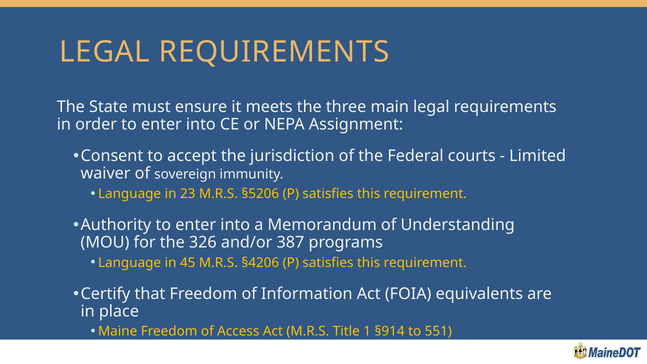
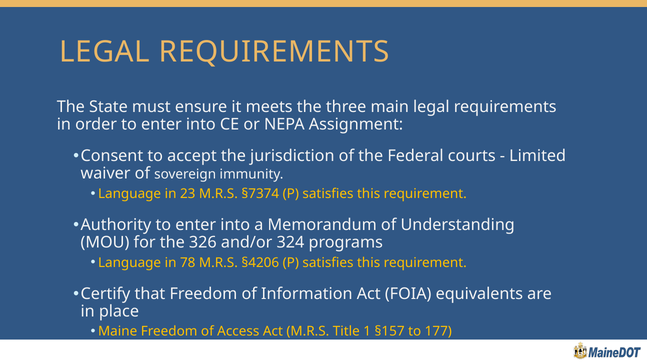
§5206: §5206 -> §7374 (260, 194)
387: 387 -> 324 (290, 242)
45: 45 -> 78 (188, 263)
§914: §914 -> §157 (390, 331)
551: 551 -> 177 (438, 331)
